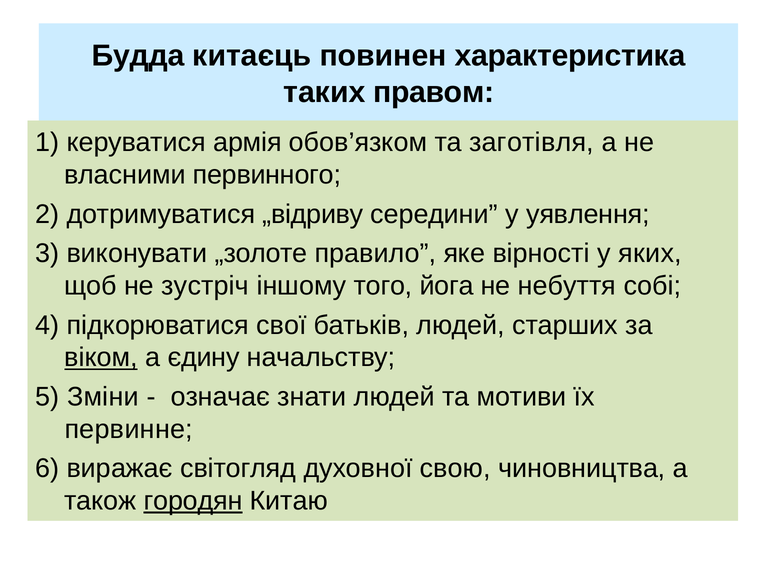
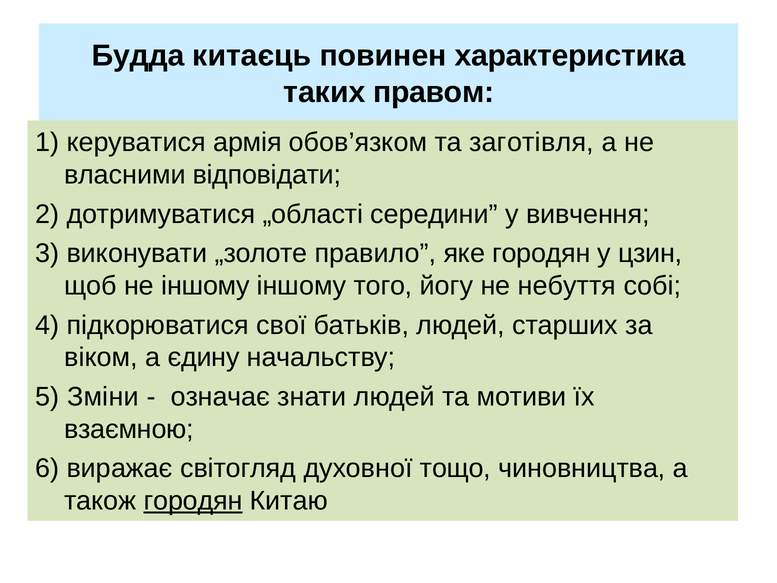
первинного: первинного -> відповідати (267, 175)
„відриву: „відриву -> „області (313, 214)
уявлення: уявлення -> вивчення (588, 214)
яке вірності: вірності -> городян (541, 253)
яких: яких -> цзин (650, 253)
не зустріч: зустріч -> іншому (205, 286)
йога: йога -> йогу (447, 286)
віком underline: present -> none (101, 357)
первинне: первинне -> взаємною (129, 429)
свою: свою -> тощо (455, 468)
